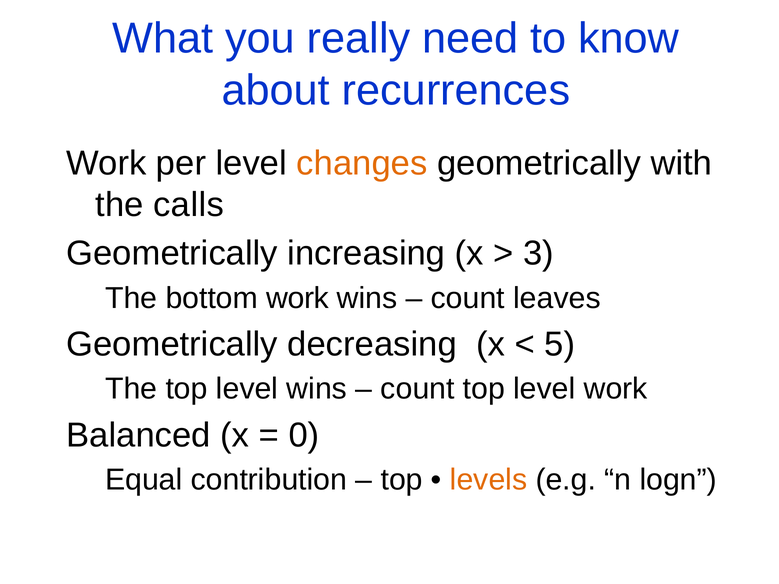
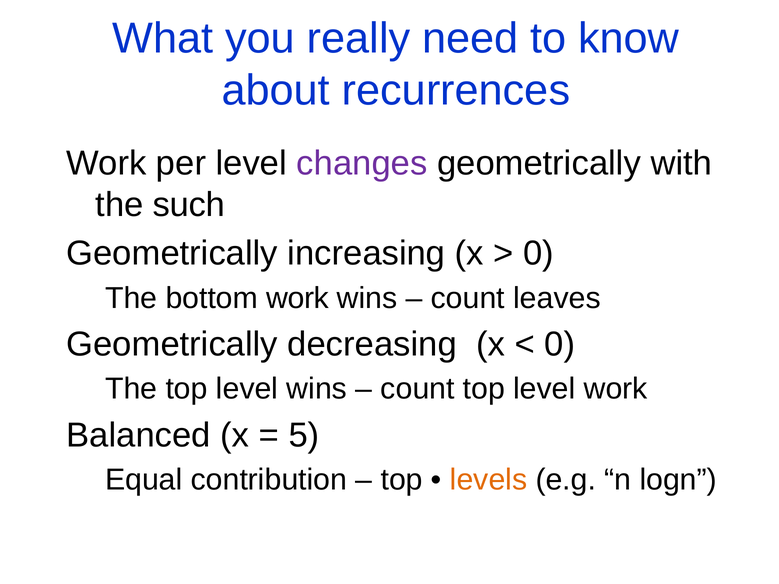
changes colour: orange -> purple (362, 163)
calls: calls -> such (189, 205)
3: 3 -> 0 (539, 253)
5: 5 -> 0 (560, 344)
0: 0 -> 5 (304, 435)
